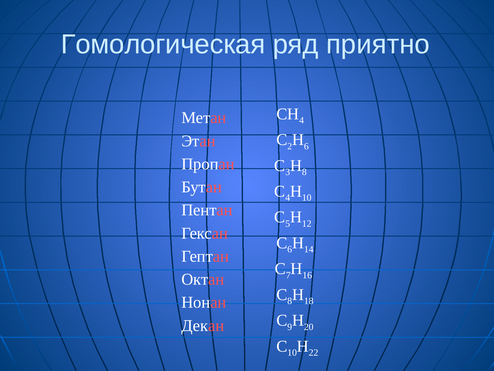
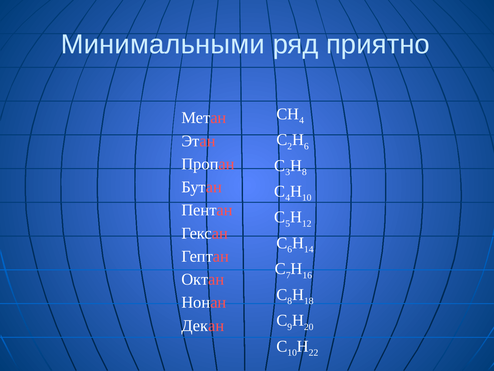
Гомологическая: Гомологическая -> Минимальными (163, 44)
